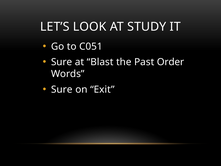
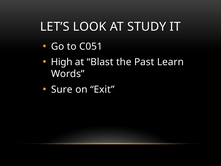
Sure: Sure -> High (62, 62)
Order: Order -> Learn (170, 62)
